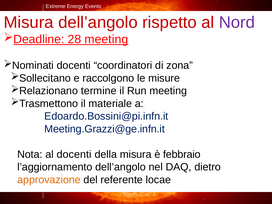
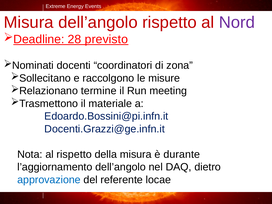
28 meeting: meeting -> previsto (106, 39)
Meeting.Grazzi@ge.infn.it: Meeting.Grazzi@ge.infn.it -> Docenti.Grazzi@ge.infn.it (105, 129)
al docenti: docenti -> rispetto (74, 154)
febbraio: febbraio -> durante (182, 154)
approvazione colour: orange -> blue (49, 180)
